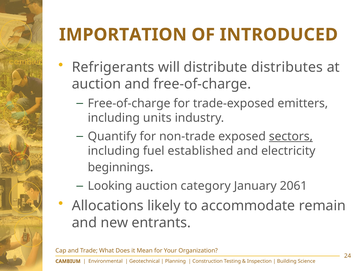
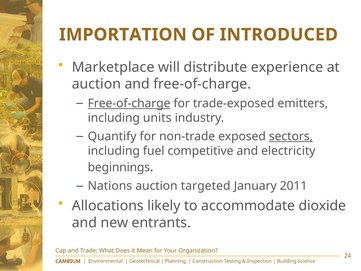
Refrigerants: Refrigerants -> Marketplace (113, 67)
distributes: distributes -> experience (287, 67)
Free-of-charge underline: none -> present (129, 103)
established: established -> competitive (201, 151)
Looking: Looking -> Nations (110, 186)
category: category -> targeted (206, 186)
2061: 2061 -> 2011 (294, 186)
remain: remain -> dioxide (322, 206)
